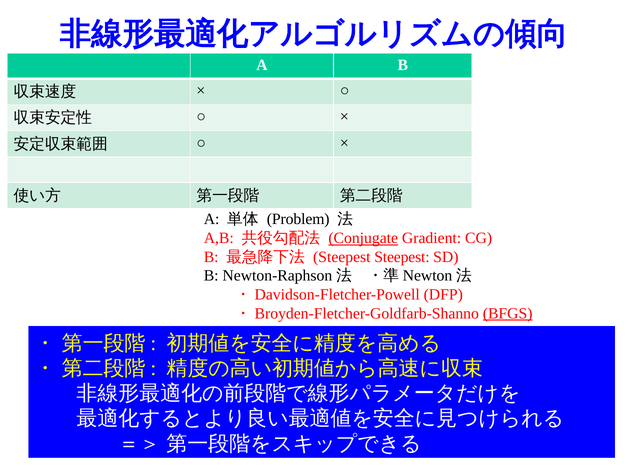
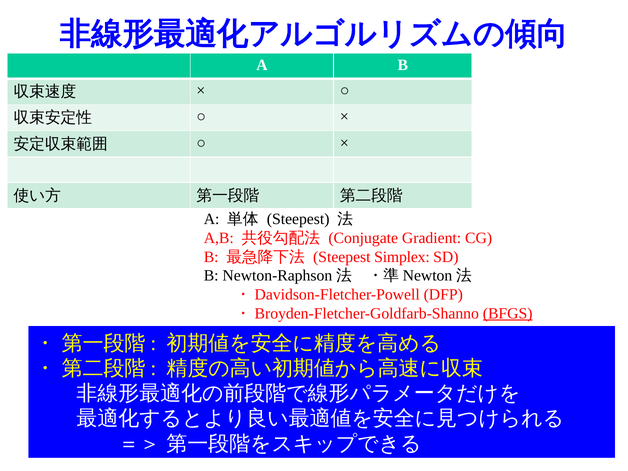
Problem: Problem -> Steepest (298, 219)
Conjugate underline: present -> none (363, 238)
Steepest Steepest: Steepest -> Simplex (402, 257)
